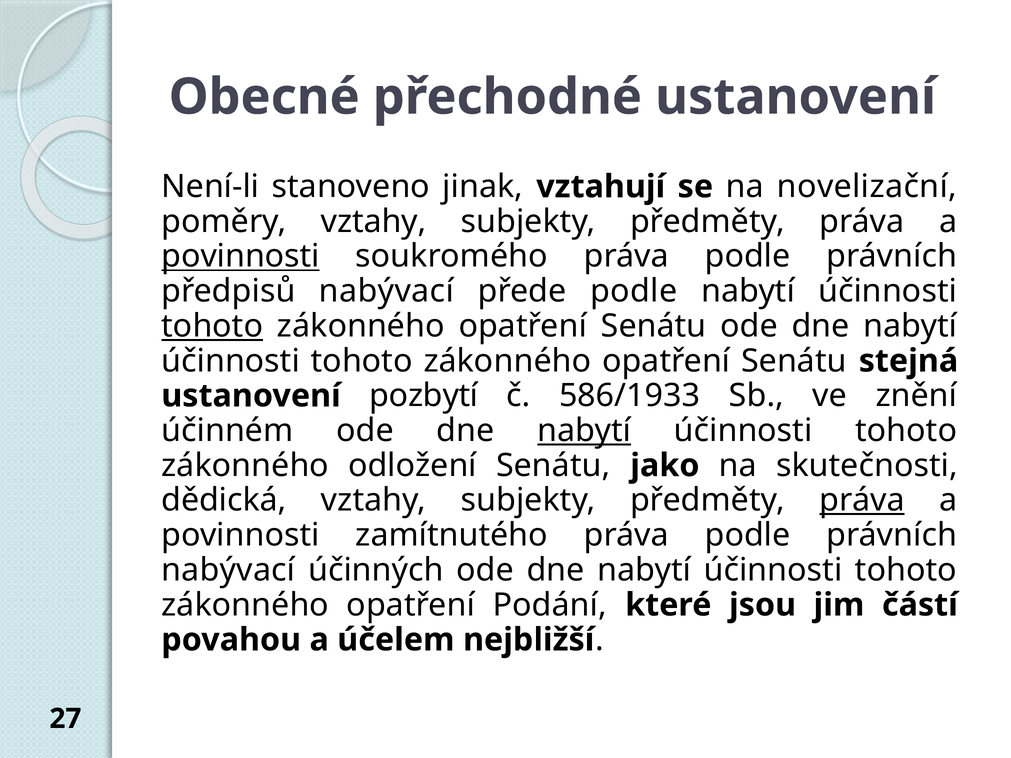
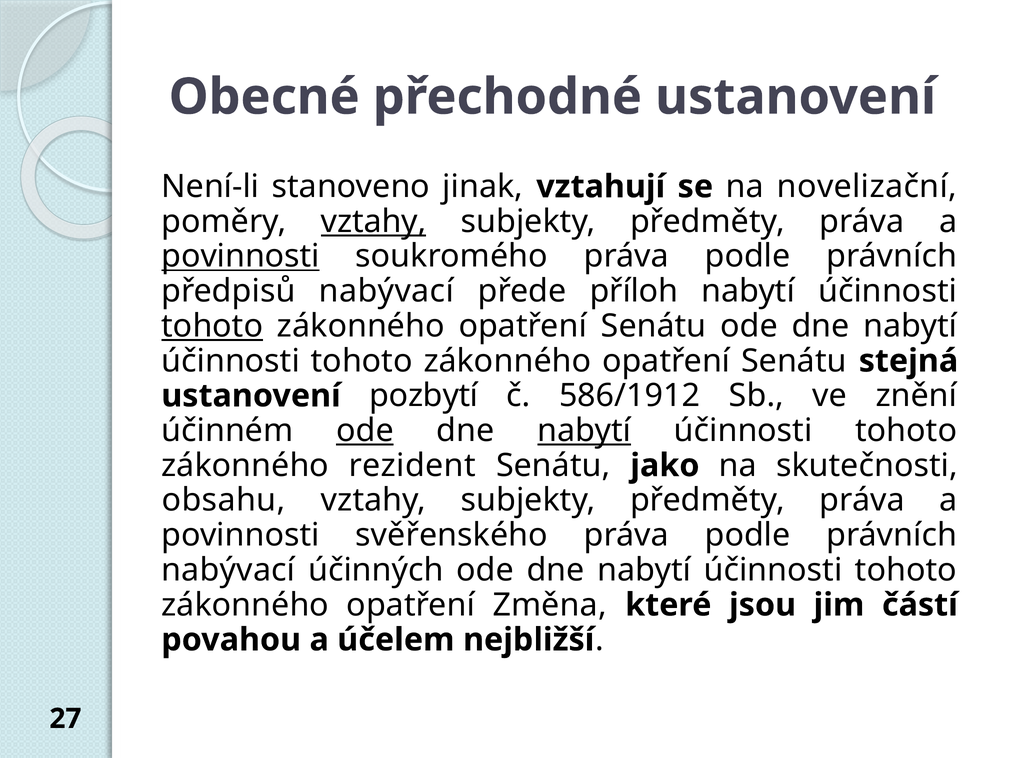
vztahy underline: none -> present (374, 222)
přede podle: podle -> příloh (634, 291)
586/1933: 586/1933 -> 586/1912 (630, 396)
ode underline: none -> present (365, 431)
odložení: odložení -> rezident (412, 466)
dědická: dědická -> obsahu (224, 500)
práva underline: present -> none (862, 500)
zamítnutého: zamítnutého -> svěřenského (452, 535)
Podání: Podání -> Změna (550, 605)
